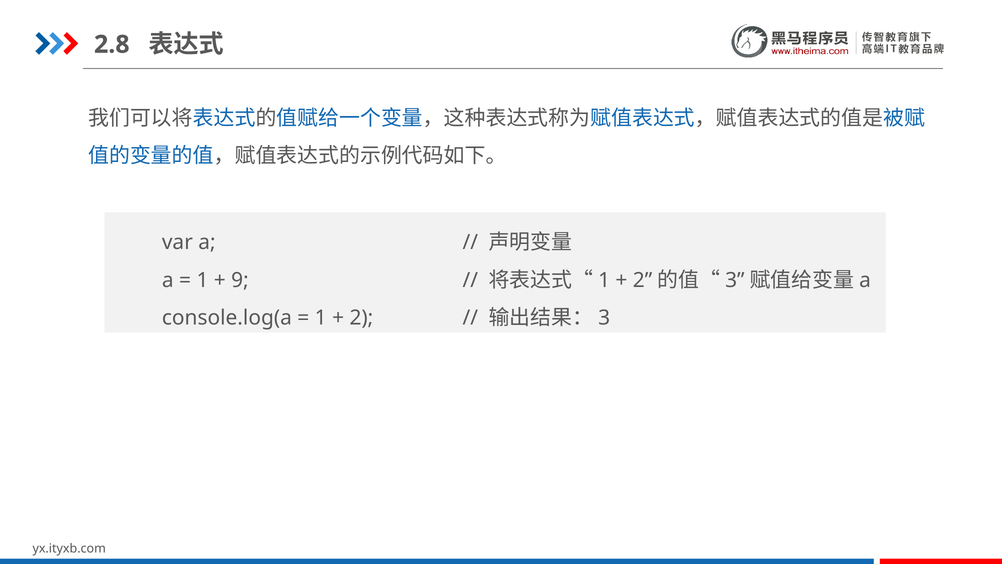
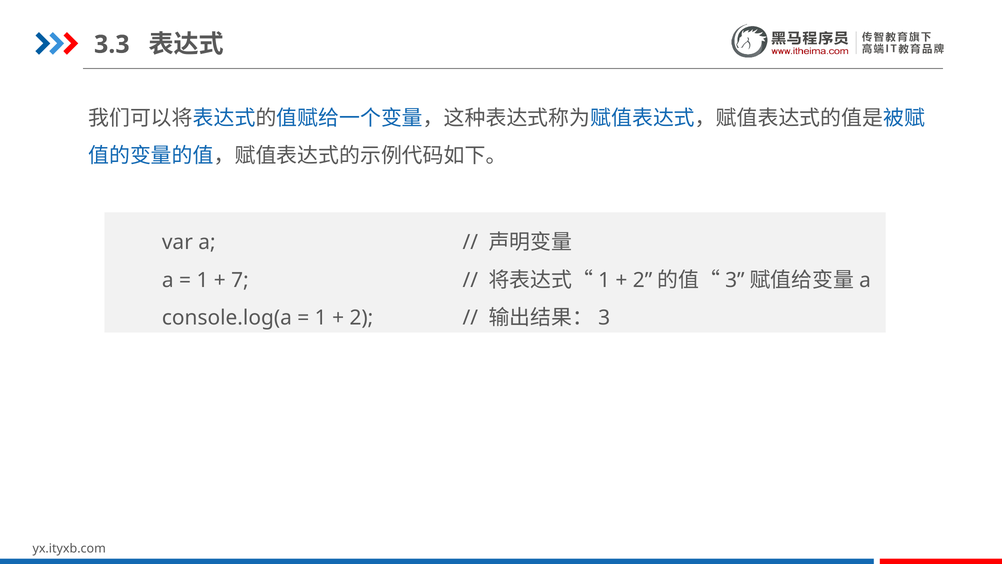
2.8: 2.8 -> 3.3 (112, 44)
9: 9 -> 7 (240, 280)
